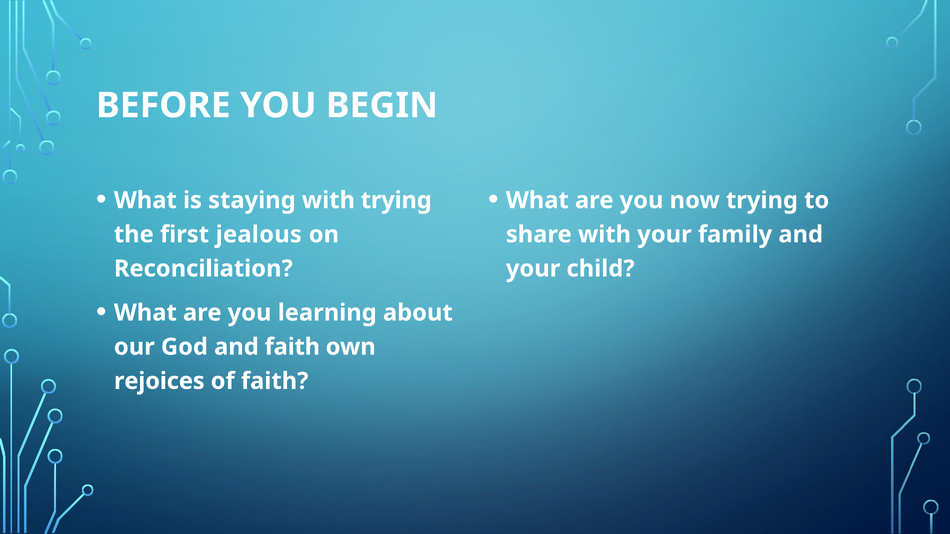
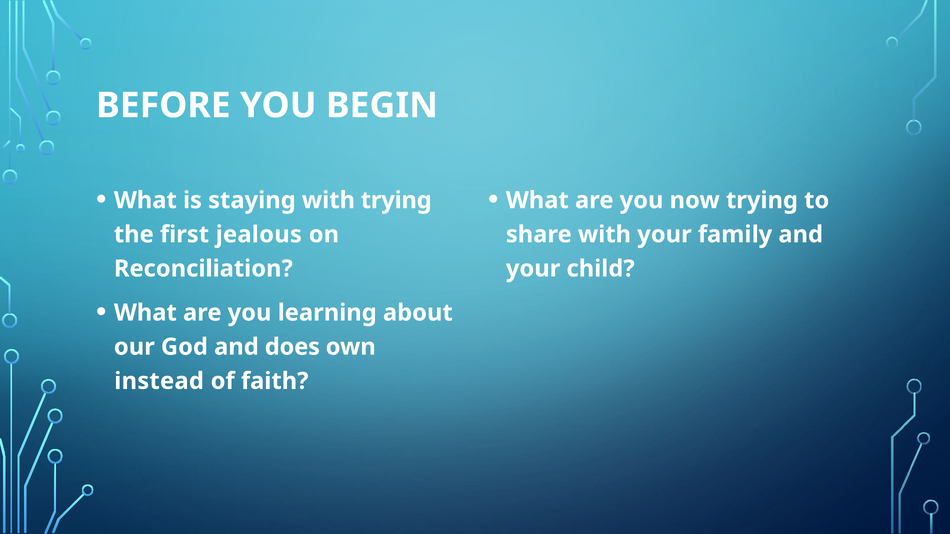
and faith: faith -> does (292, 347)
rejoices: rejoices -> instead (159, 381)
